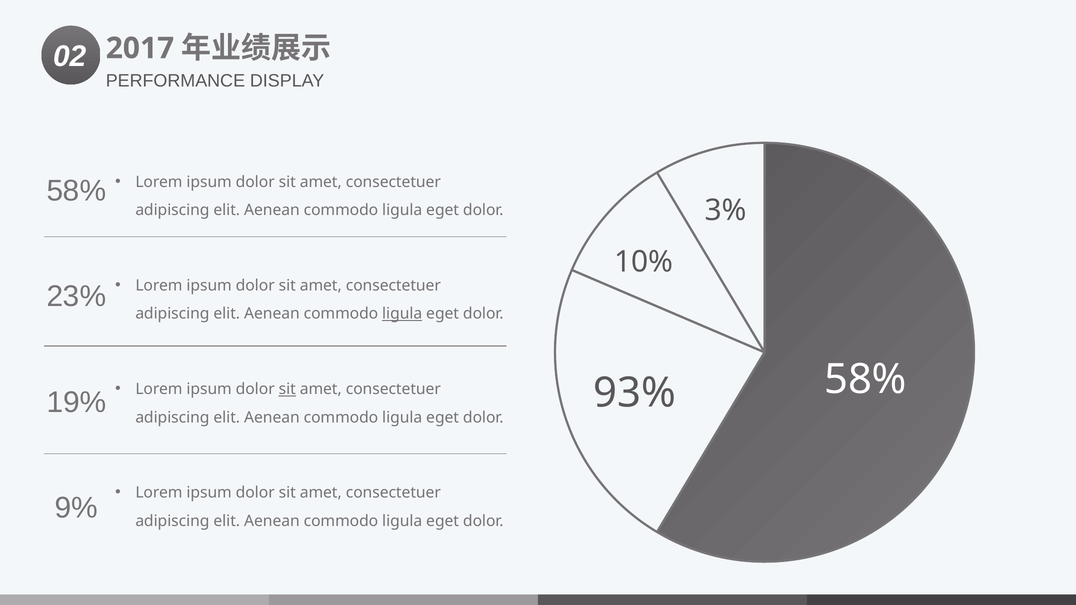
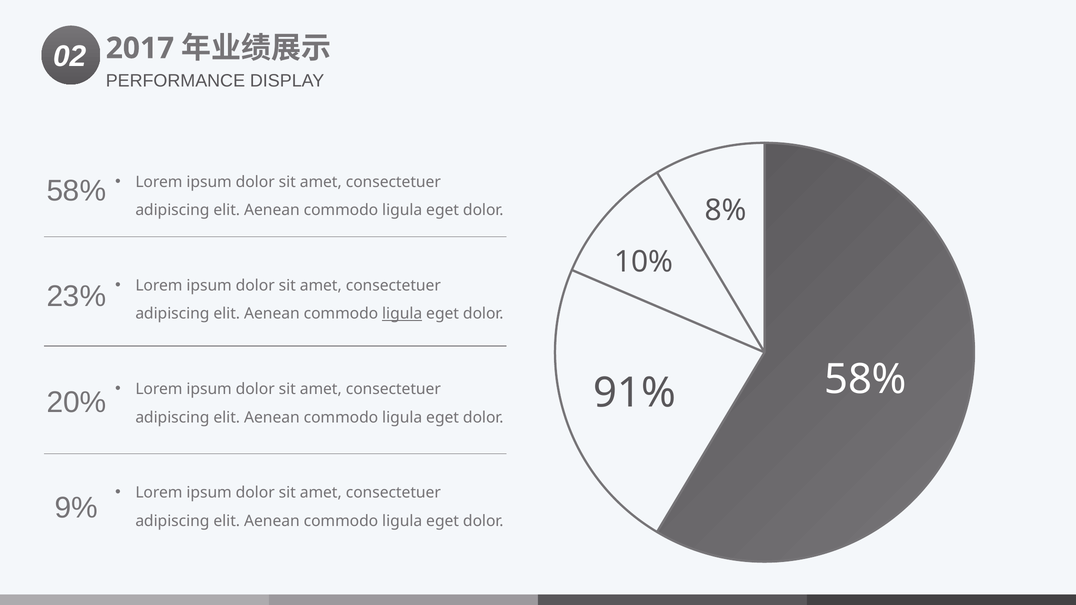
3%: 3% -> 8% (726, 210)
sit underline: present -> none (287, 389)
93%: 93% -> 91% (635, 393)
19%: 19% -> 20% (76, 402)
